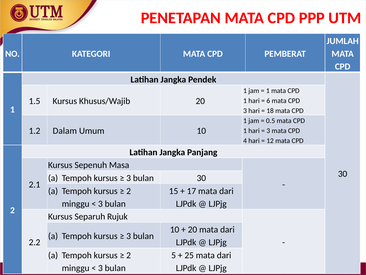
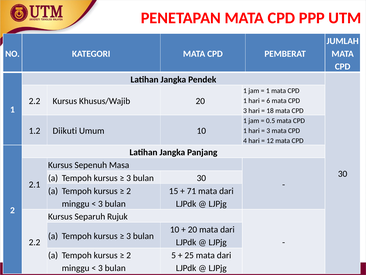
1.5: 1.5 -> 2.2 (35, 101)
Dalam: Dalam -> Diikuti (65, 131)
17: 17 -> 71 (191, 191)
